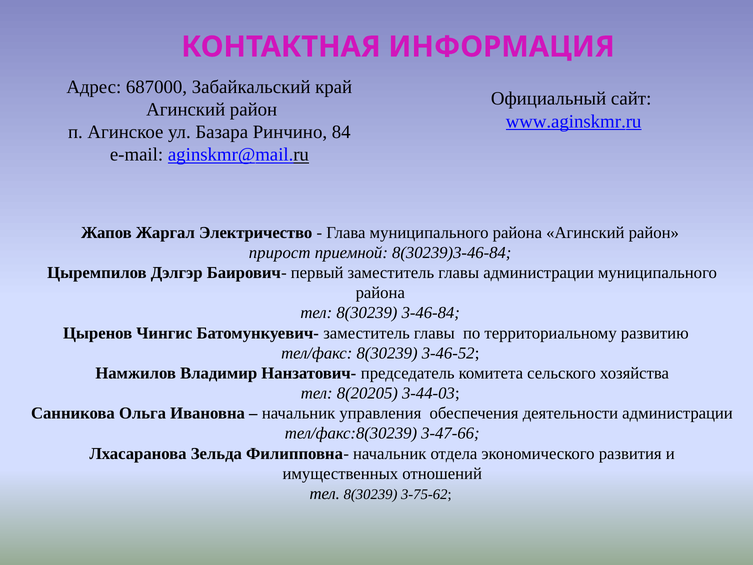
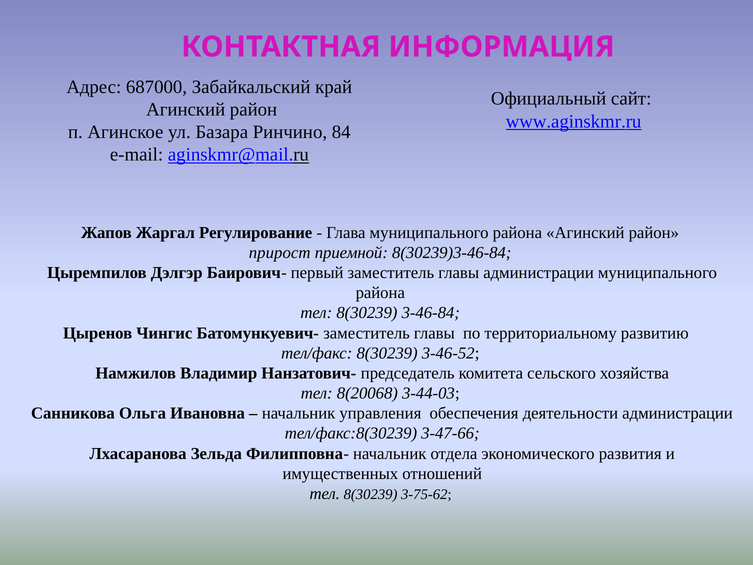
Электричество: Электричество -> Регулирование (256, 233)
8(20205: 8(20205 -> 8(20068 (367, 393)
